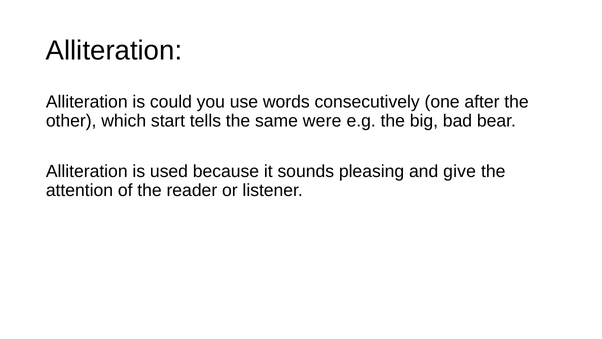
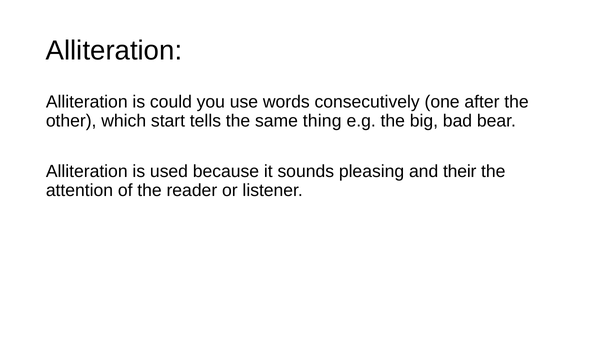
were: were -> thing (322, 121)
give: give -> their (460, 171)
